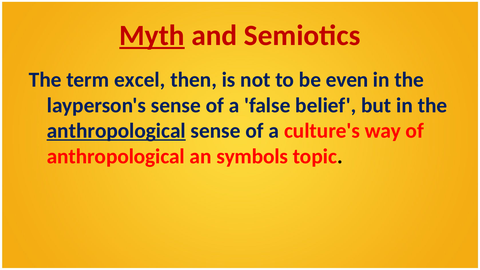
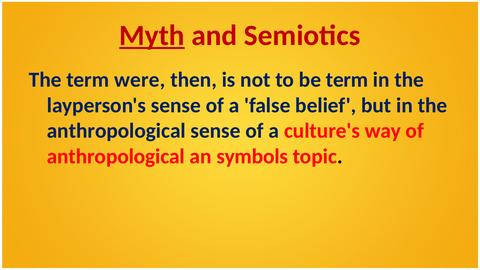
excel: excel -> were (140, 80)
be even: even -> term (347, 80)
anthropological underline: present -> none (116, 131)
